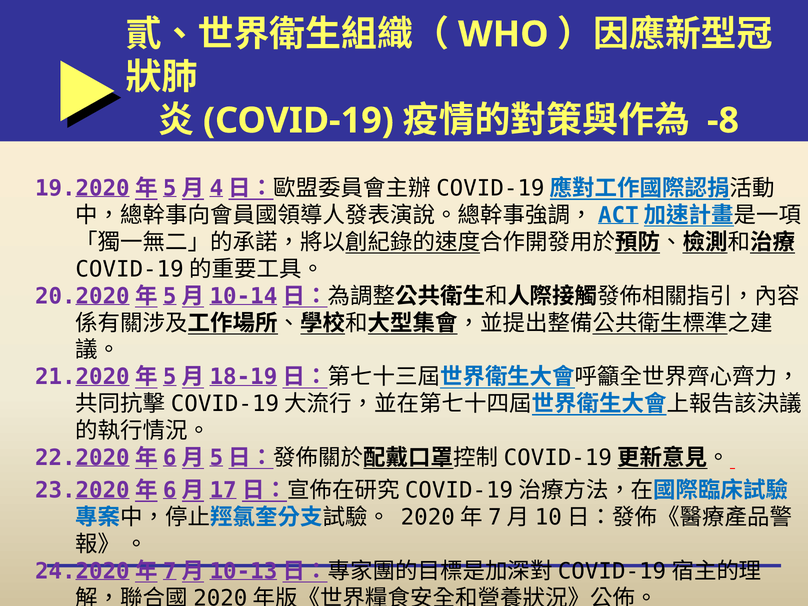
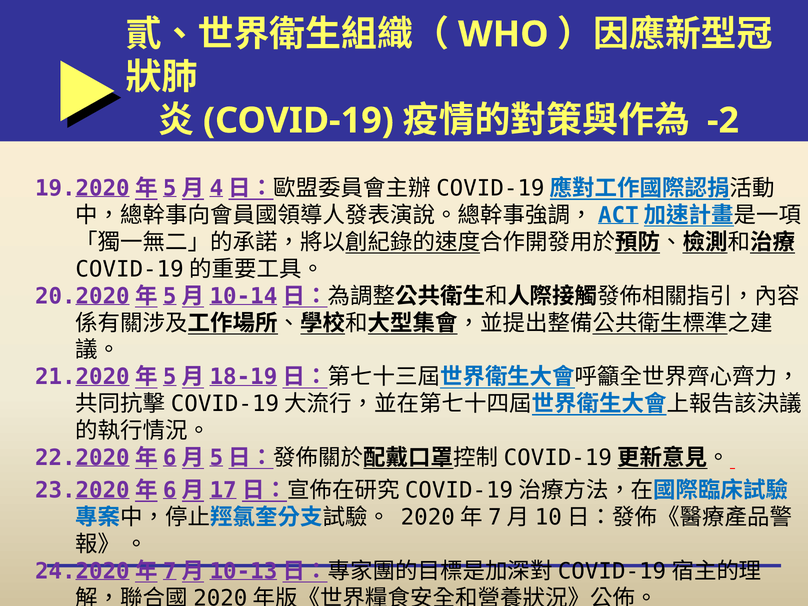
-8: -8 -> -2 (723, 121)
